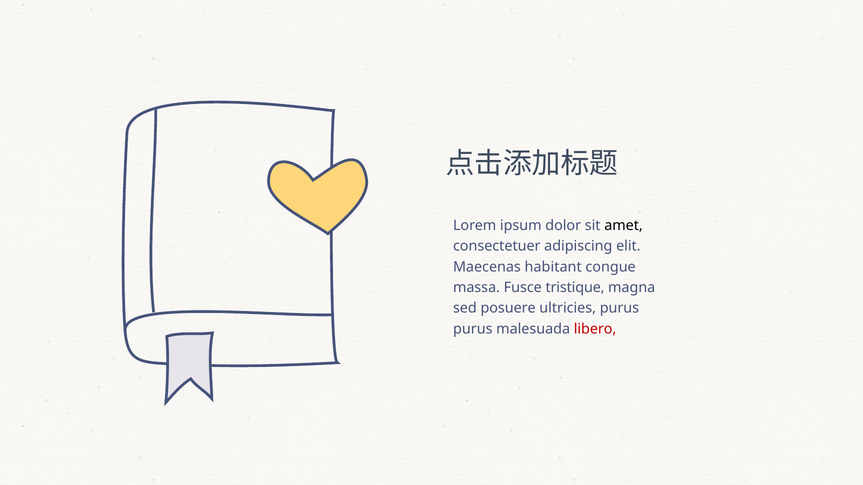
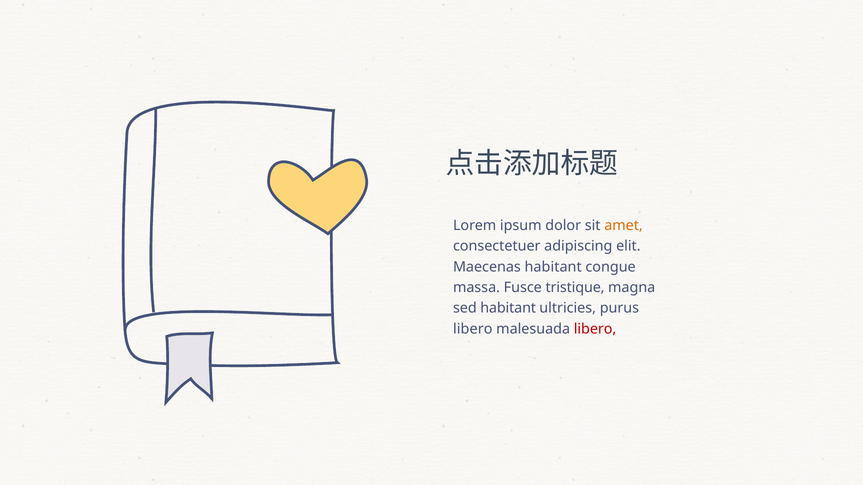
amet colour: black -> orange (624, 226)
sed posuere: posuere -> habitant (508, 308)
purus: purus -> libero (473, 329)
